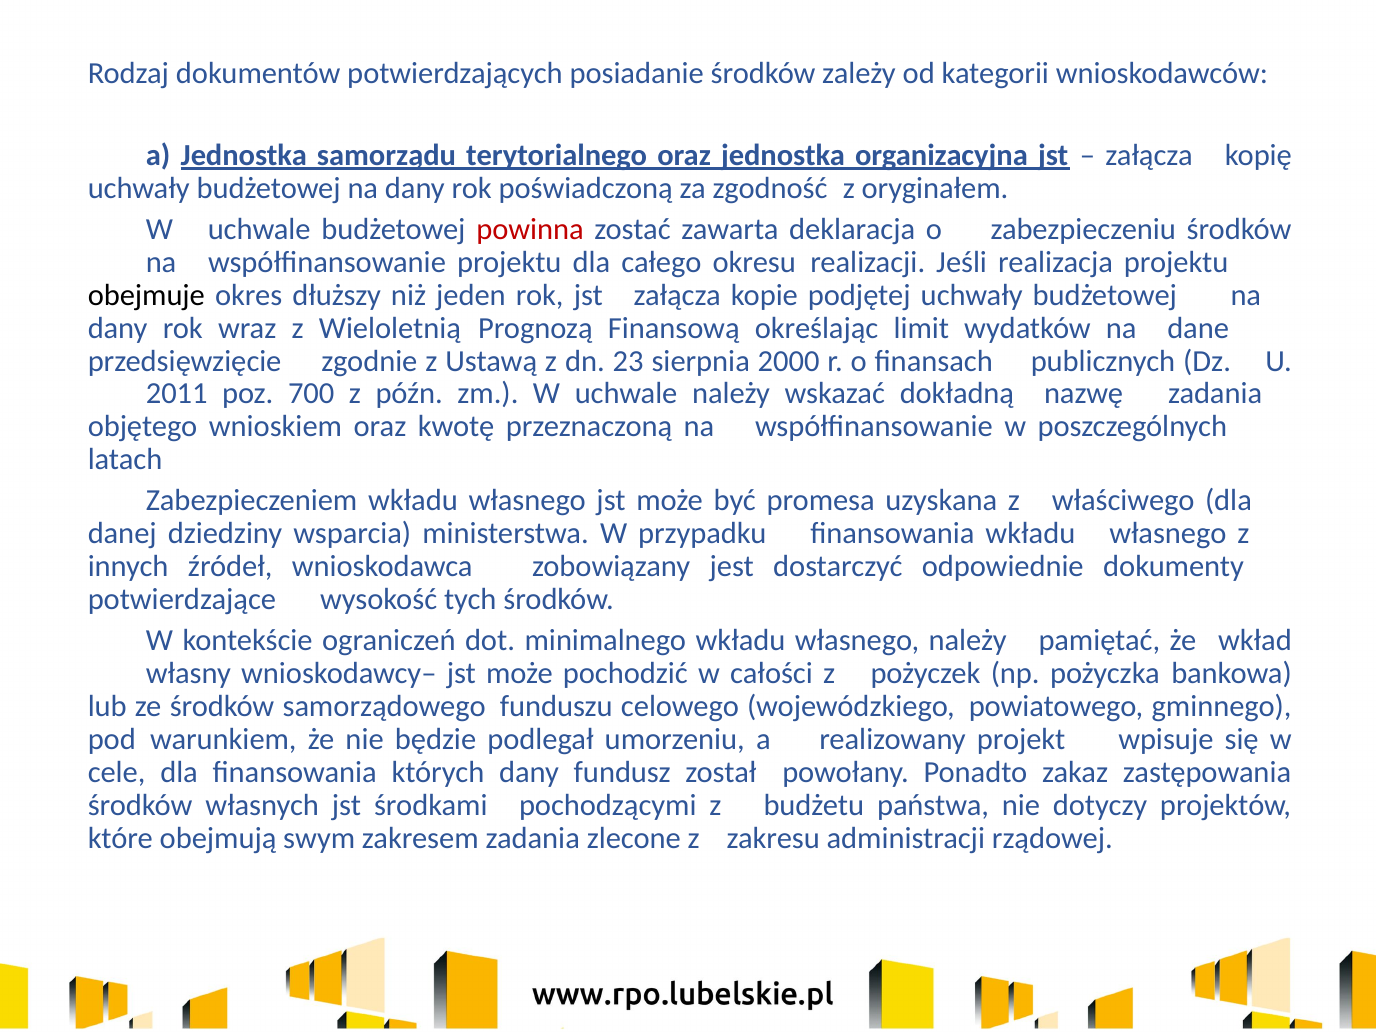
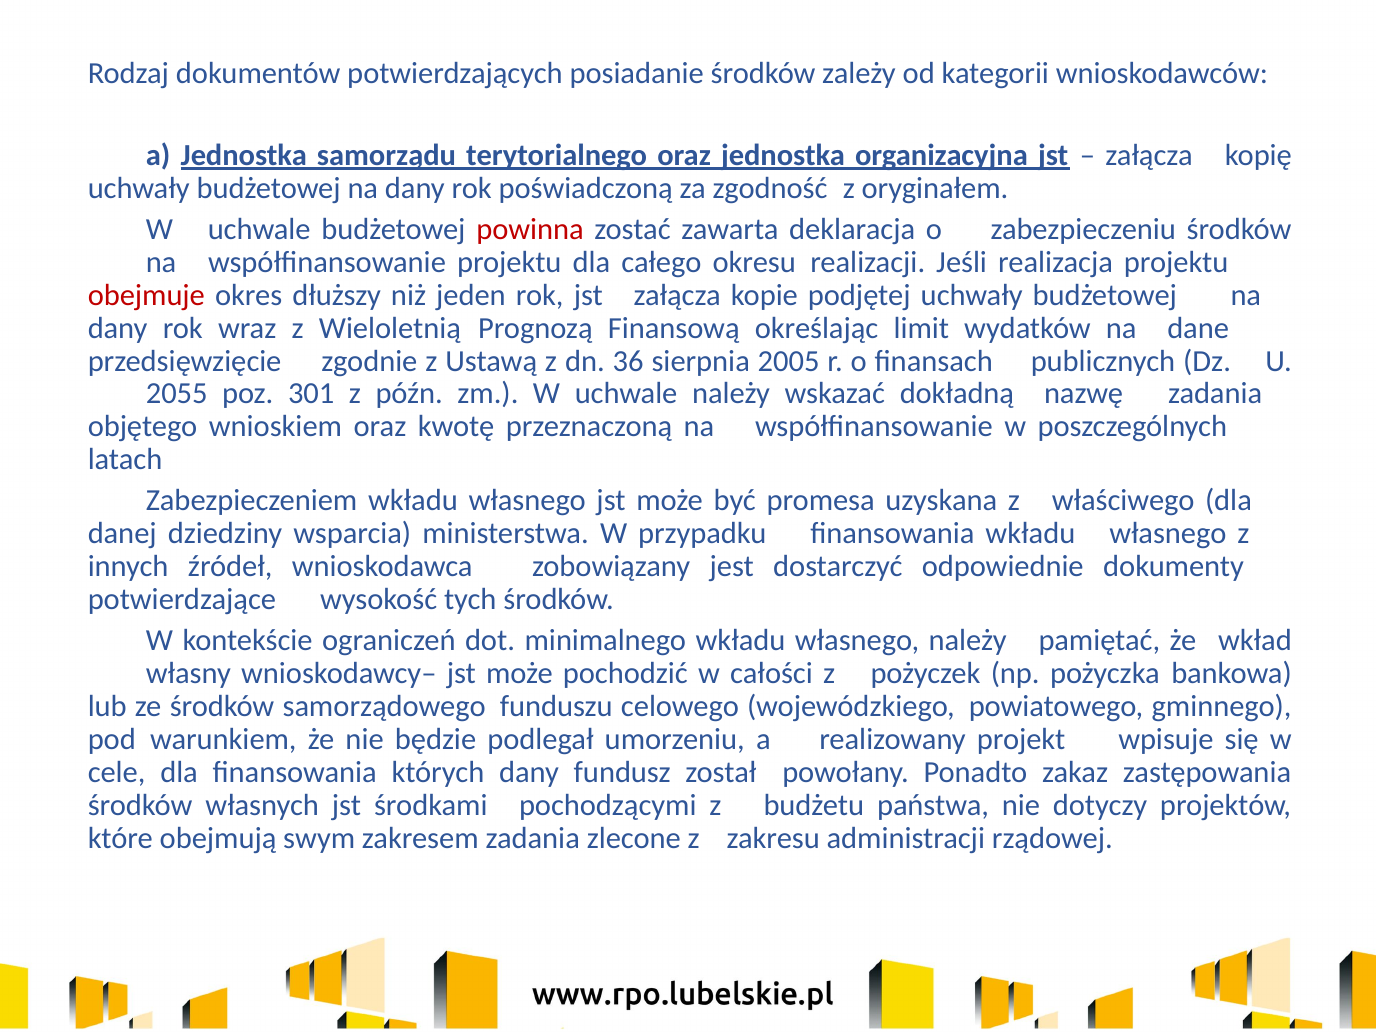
obejmuje colour: black -> red (146, 295)
23: 23 -> 36 (628, 361)
2000: 2000 -> 2005 (789, 361)
2011: 2011 -> 2055 (177, 394)
700: 700 -> 301 (311, 394)
